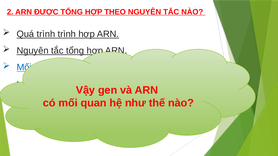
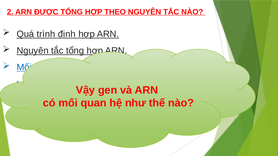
trình trình: trình -> định (67, 34)
